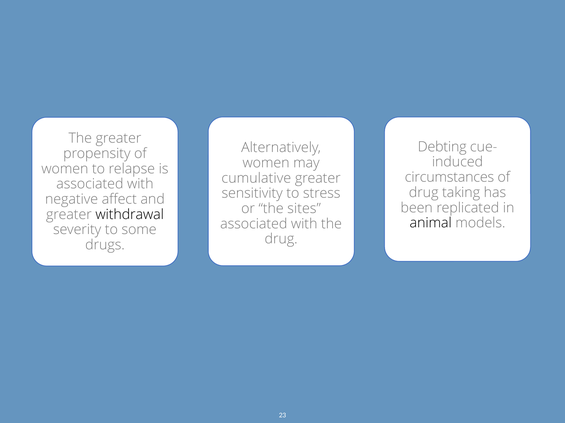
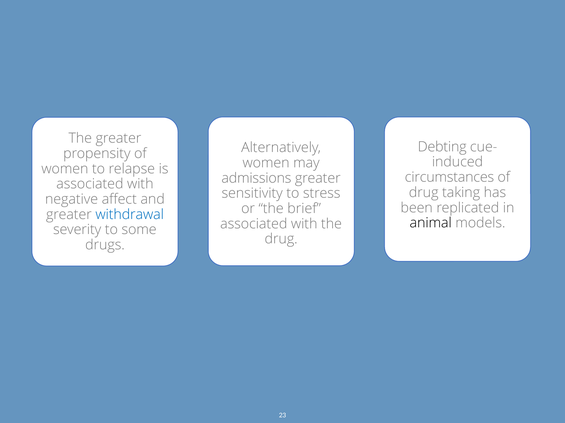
cumulative: cumulative -> admissions (256, 178)
sites: sites -> brief (304, 209)
withdrawal colour: black -> blue (130, 215)
